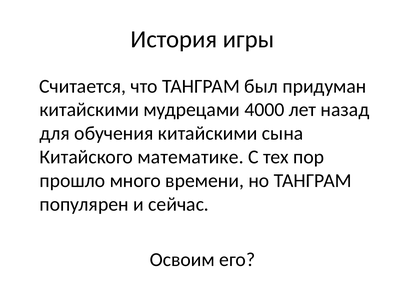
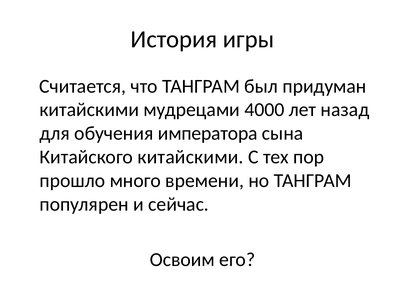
обучения китайскими: китайскими -> императора (208, 133)
Китайского математике: математике -> китайскими (191, 157)
